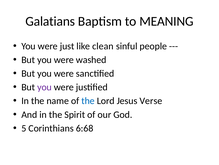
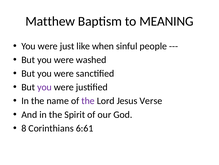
Galatians: Galatians -> Matthew (50, 21)
clean: clean -> when (103, 46)
the colour: blue -> purple (88, 100)
5: 5 -> 8 (24, 128)
6:68: 6:68 -> 6:61 (85, 128)
